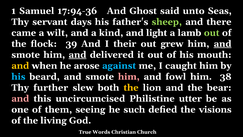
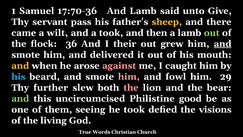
17:94-36: 17:94-36 -> 17:70-36 (77, 11)
And Ghost: Ghost -> Lamb (143, 11)
Seas: Seas -> Give (220, 11)
days: days -> pass (81, 22)
sheep colour: light green -> yellow (167, 22)
a kind: kind -> took (111, 33)
light: light -> then (157, 33)
39: 39 -> 36 (71, 44)
and underline: present -> none (77, 55)
against colour: light blue -> pink (119, 66)
38: 38 -> 29 (226, 77)
the colour: yellow -> pink (131, 87)
and colour: pink -> light green (20, 98)
utter: utter -> good (190, 98)
he such: such -> took (134, 109)
